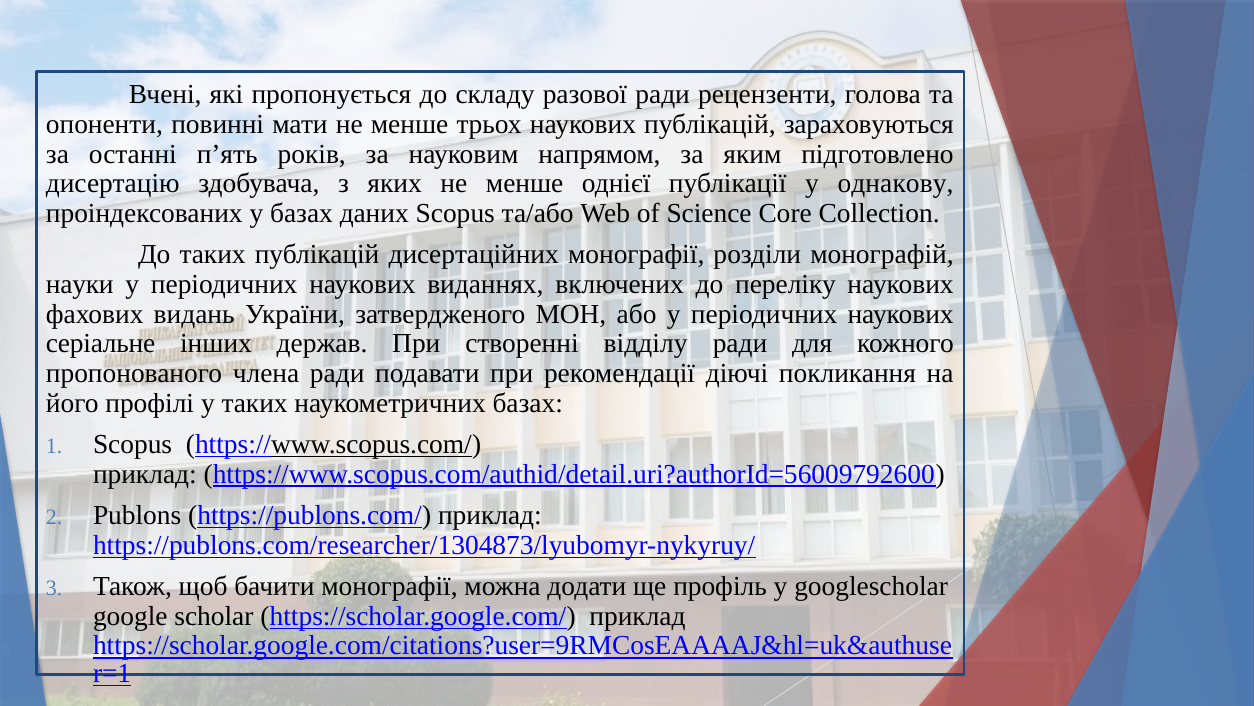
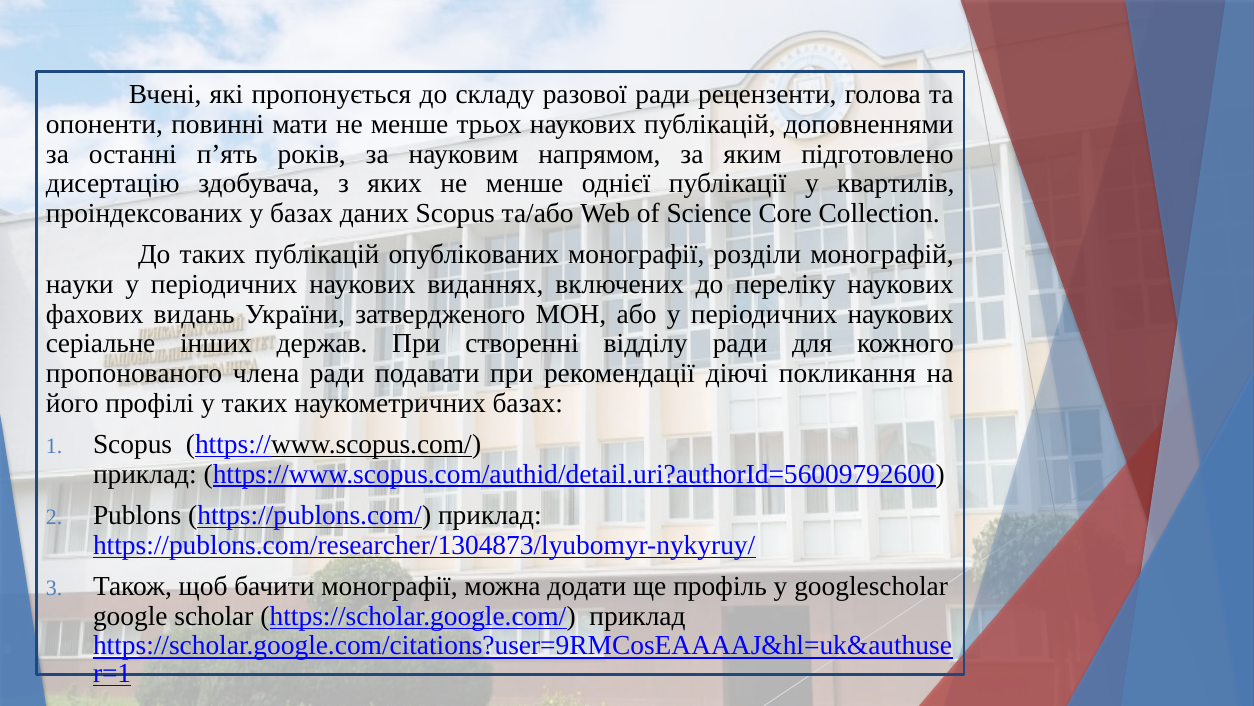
зараховуються: зараховуються -> доповненнями (869, 124)
однакову: однакову -> квартилів (896, 184)
дисертаційних: дисертаційних -> опублікованих (474, 255)
